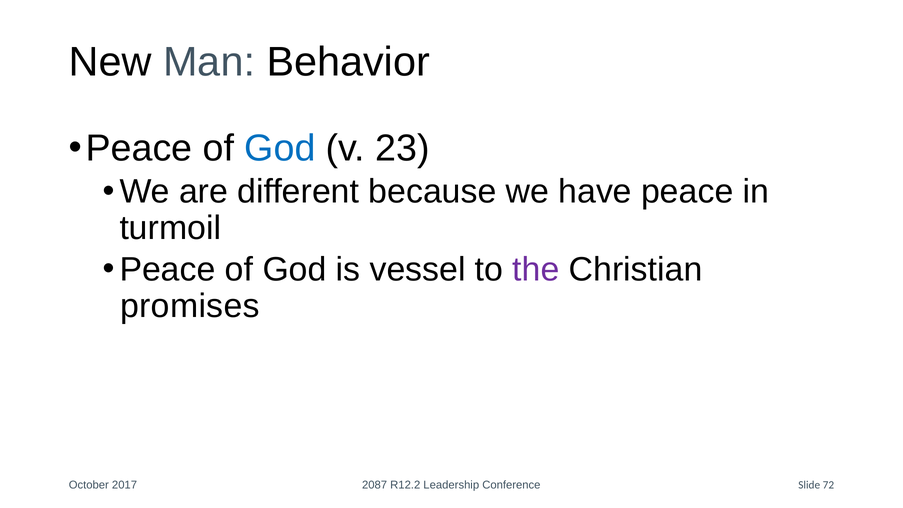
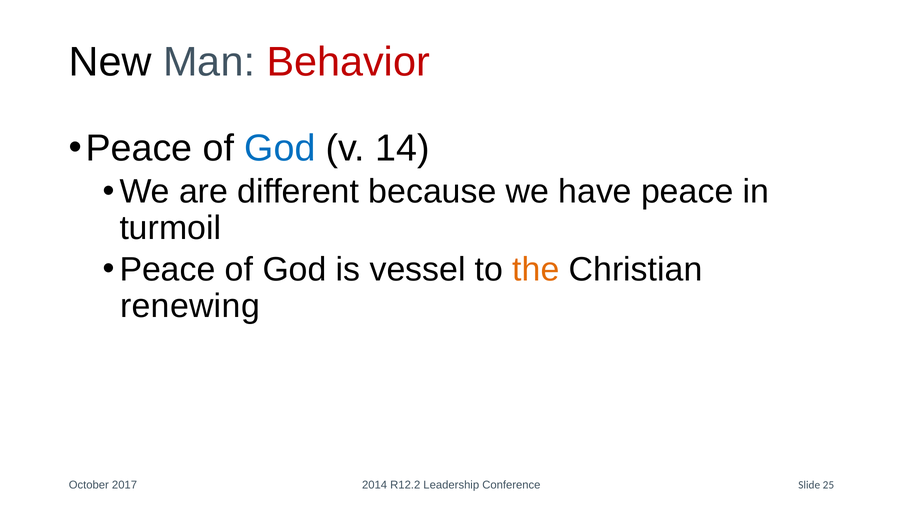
Behavior colour: black -> red (348, 62)
23: 23 -> 14 (402, 148)
the colour: purple -> orange (536, 269)
promises: promises -> renewing (190, 306)
2087: 2087 -> 2014 (375, 485)
72: 72 -> 25 (828, 485)
